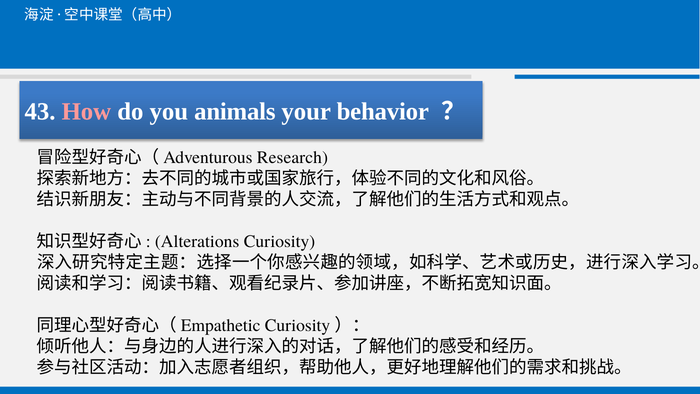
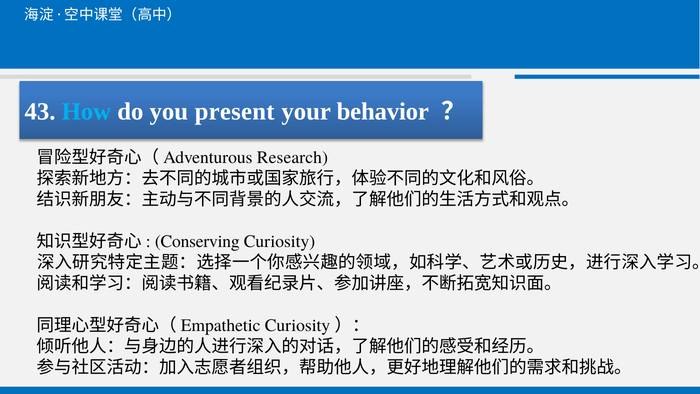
How colour: pink -> light blue (86, 112)
animals: animals -> present (235, 112)
Alterations: Alterations -> Conserving (197, 241)
